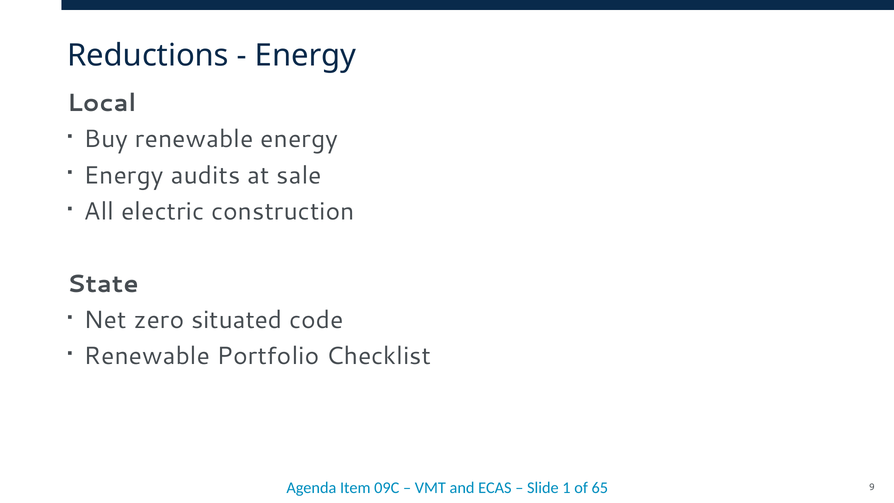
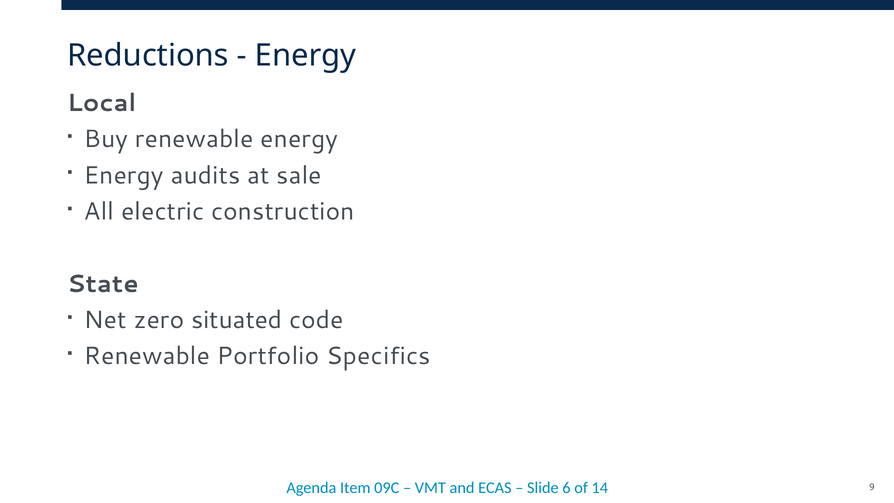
Checklist: Checklist -> Specifics (379, 356)
1: 1 -> 6 (566, 488)
65: 65 -> 14 (600, 488)
